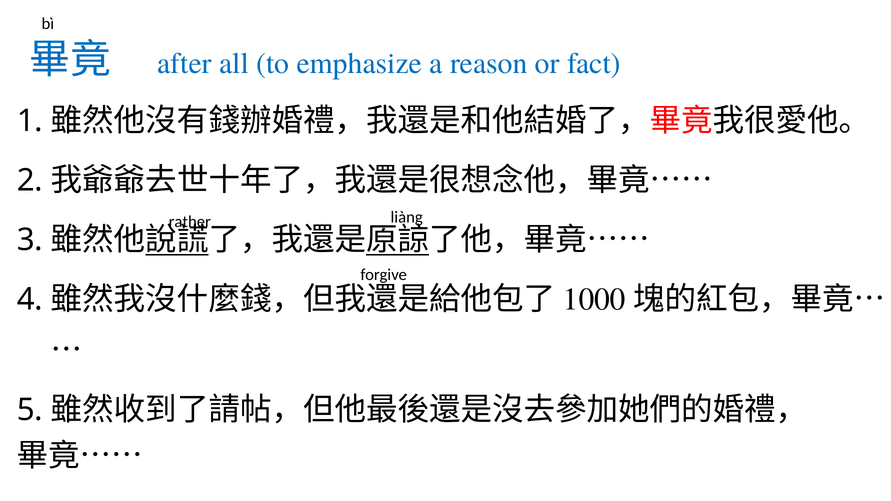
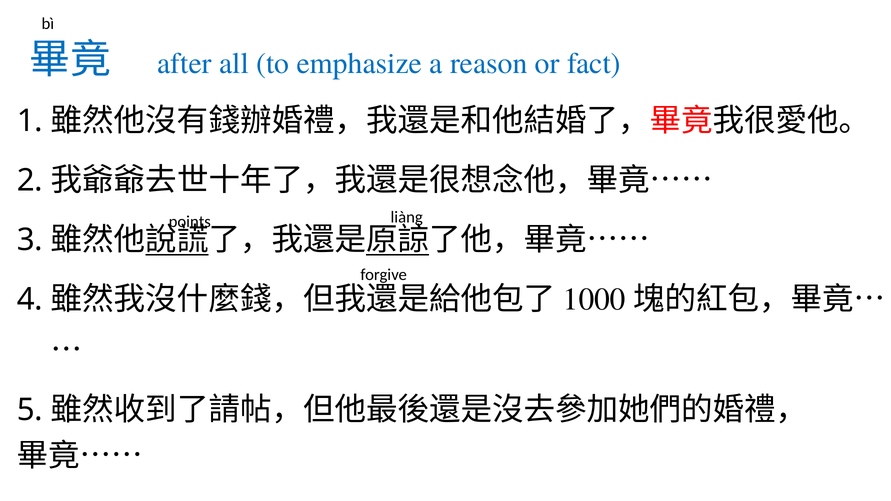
rather: rather -> points (190, 222)
